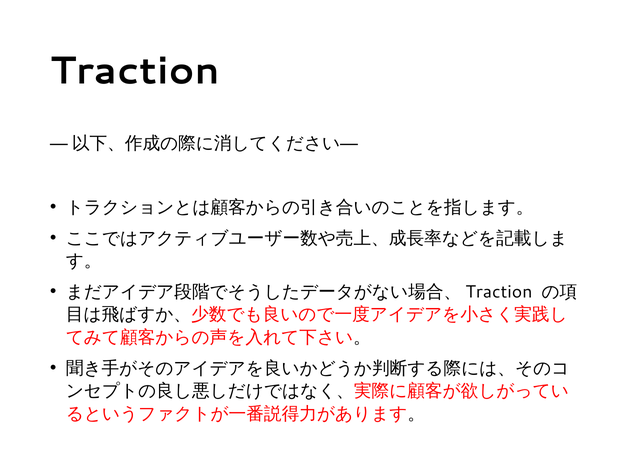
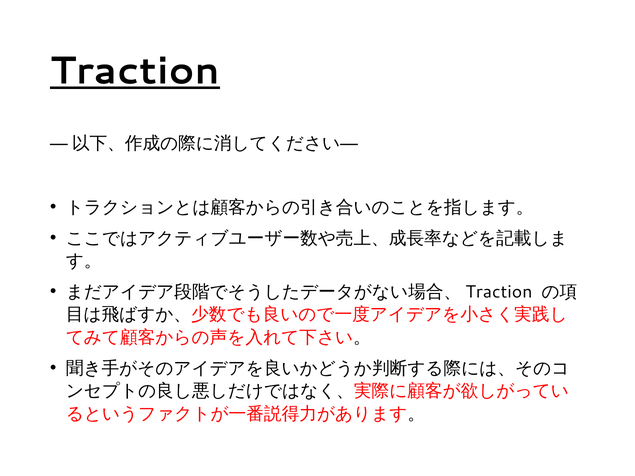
Traction underline: none -> present (135, 71)
